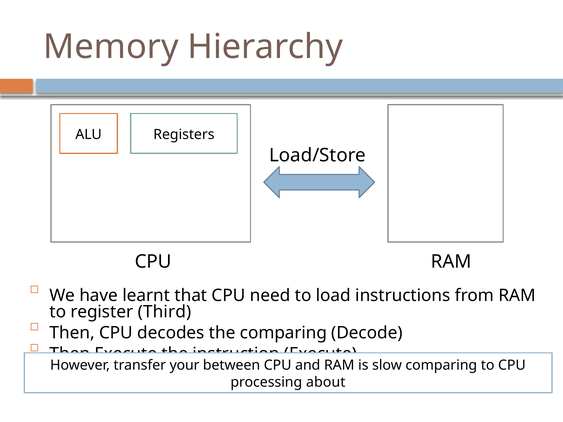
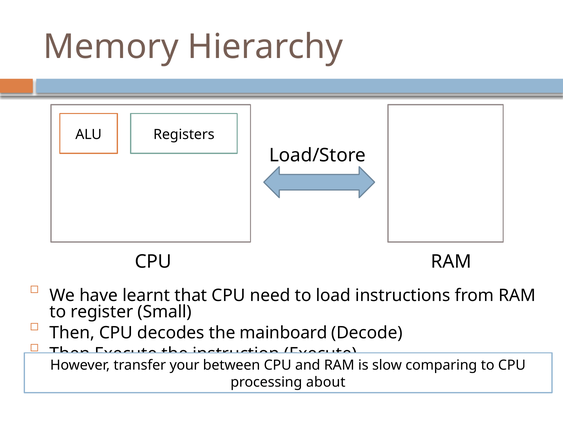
Third: Third -> Small (165, 312)
the comparing: comparing -> mainboard (283, 333)
